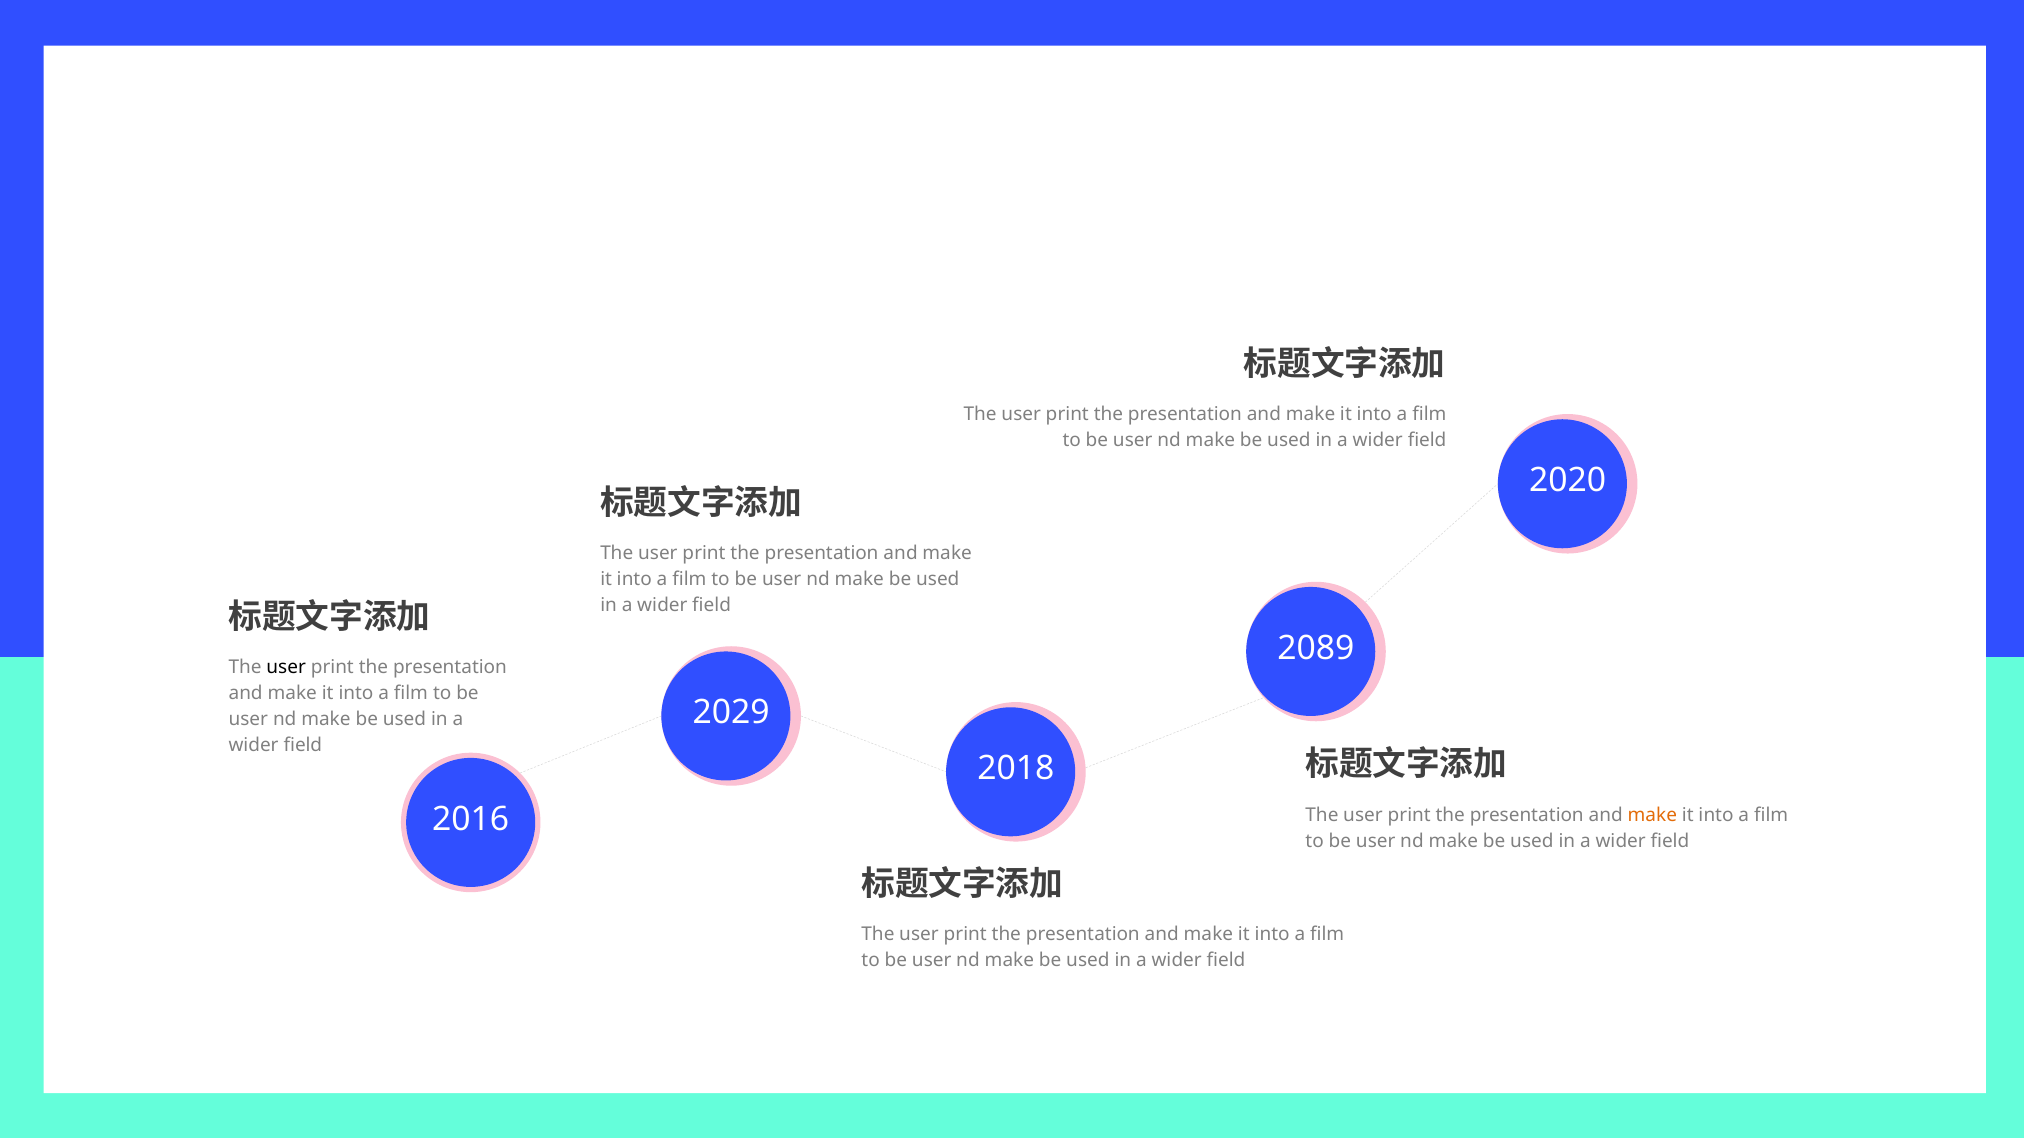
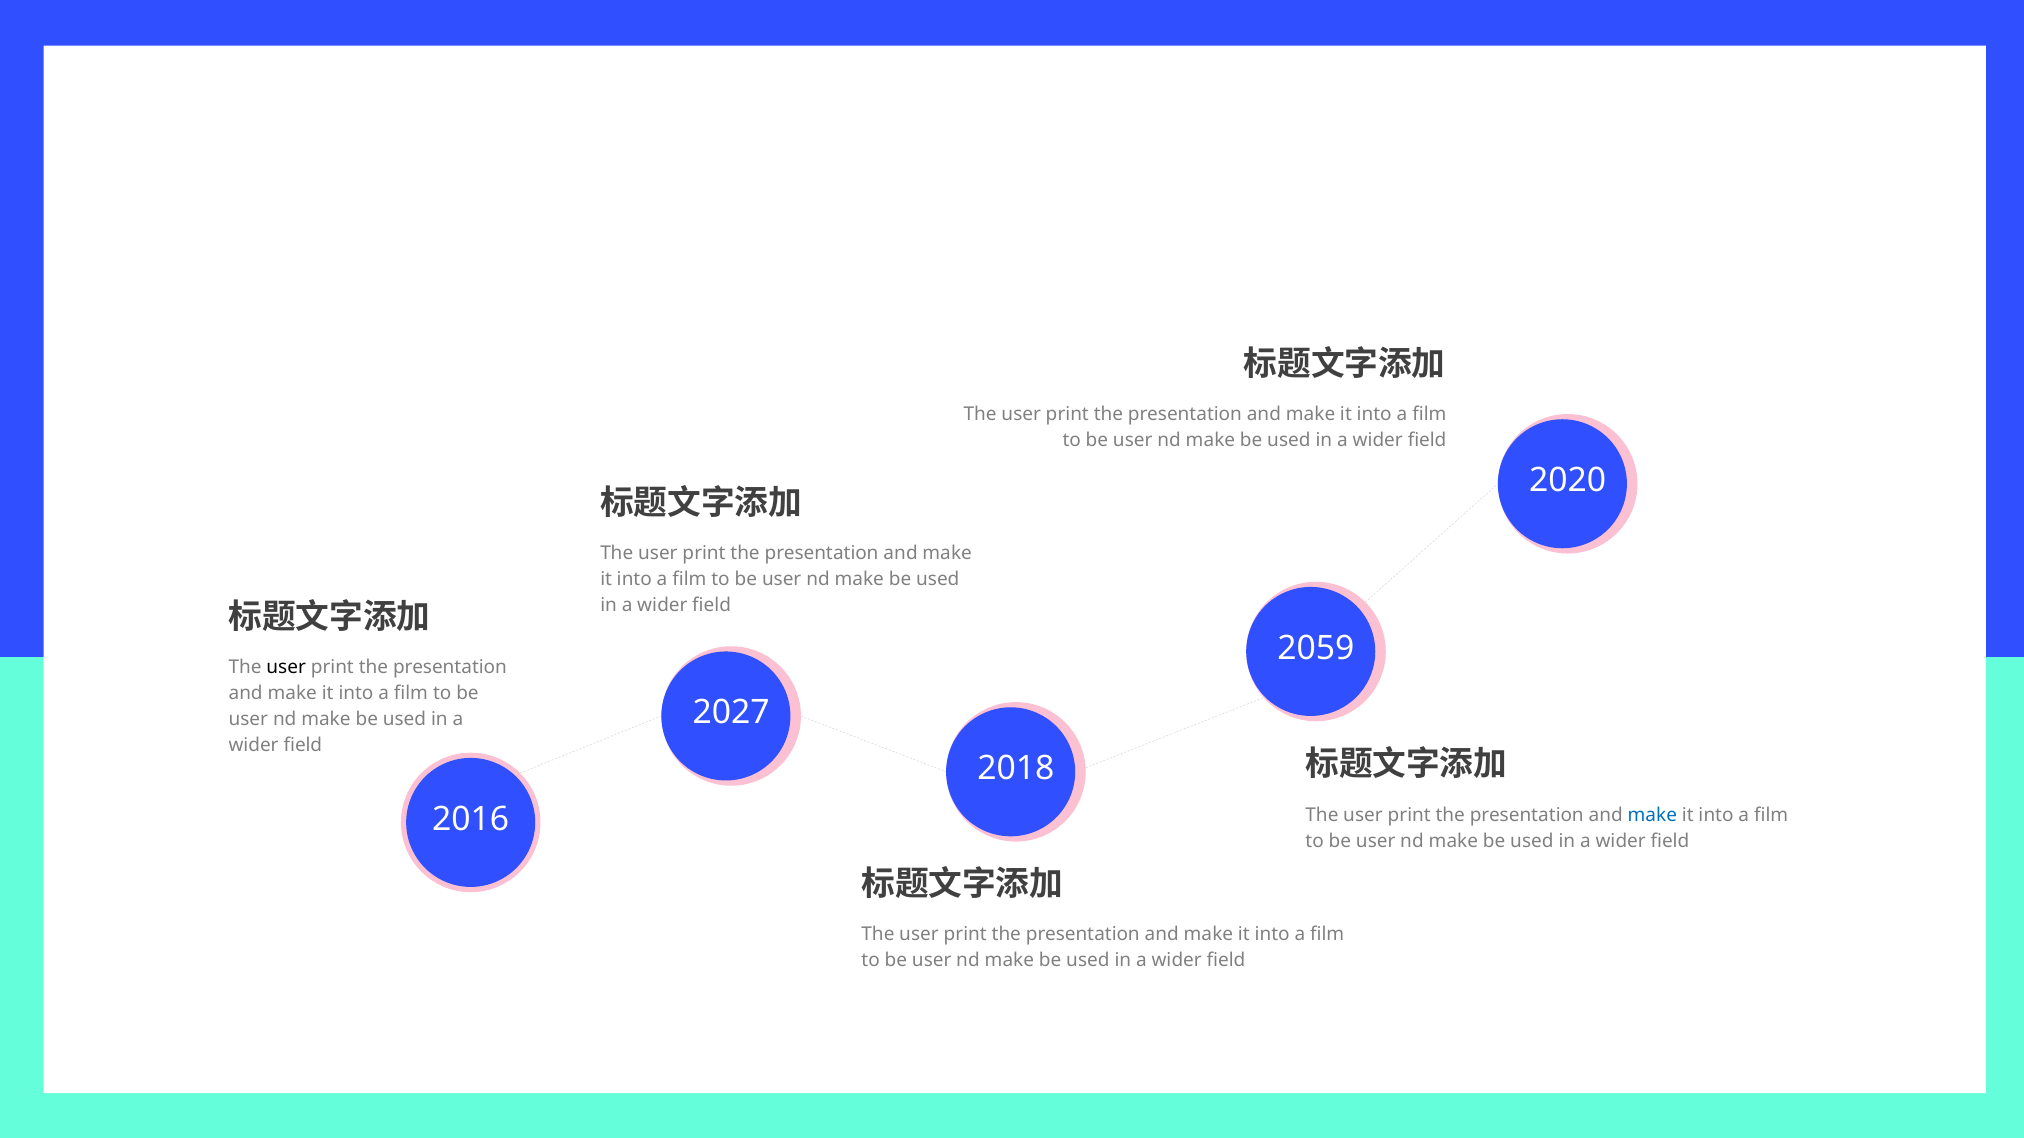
2089: 2089 -> 2059 (1316, 648)
2029: 2029 -> 2027 (731, 713)
make colour: orange -> blue (1652, 815)
